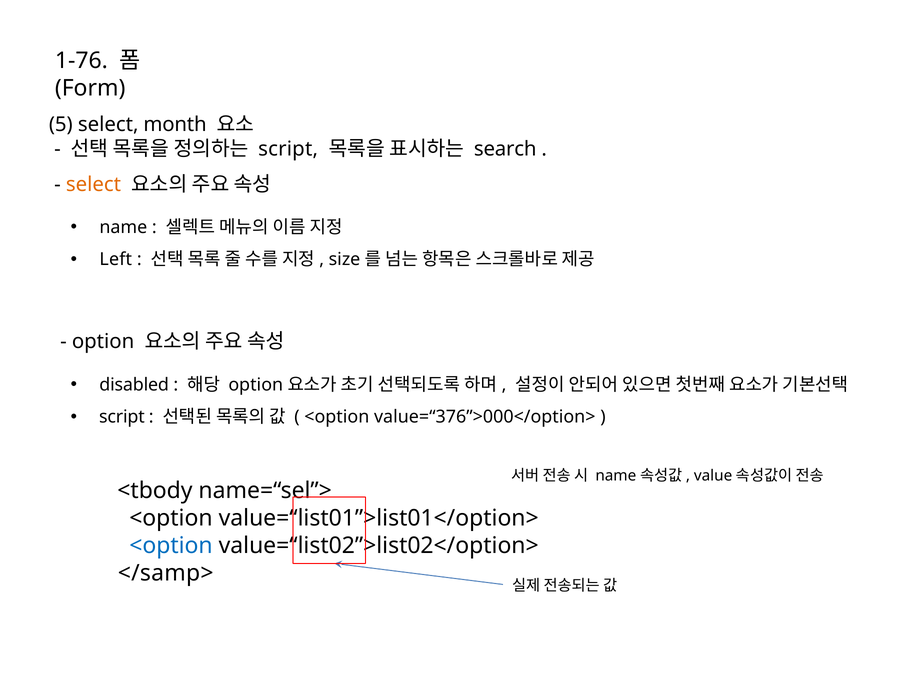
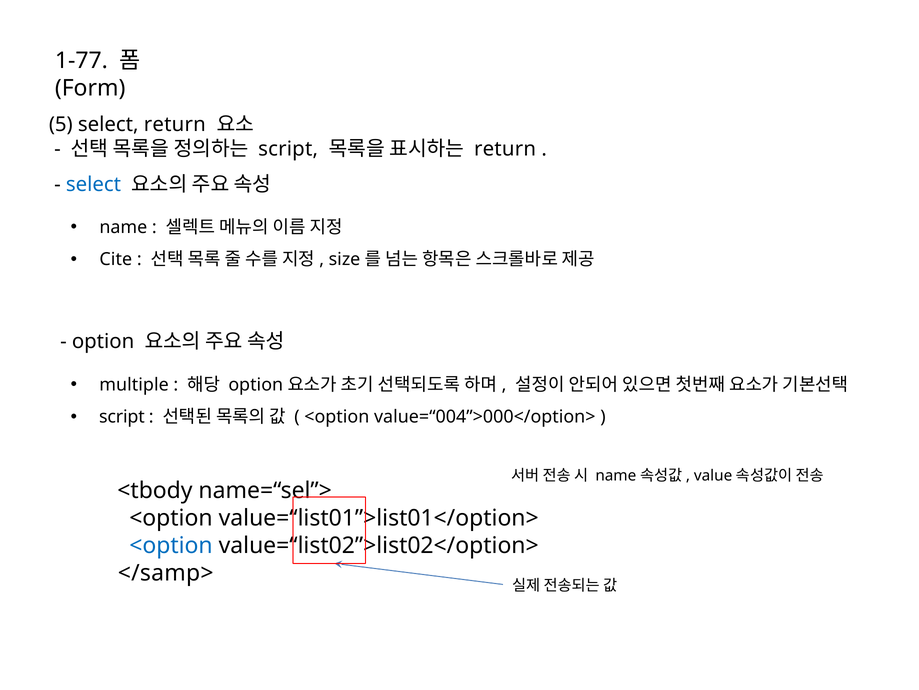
1-76: 1-76 -> 1-77 (81, 61)
select month: month -> return (175, 124)
search: search -> return (505, 149)
select colour: orange -> blue (93, 184)
Left: Left -> Cite (116, 259)
disabled: disabled -> multiple (134, 384)
value=“376”>000</option>: value=“376”>000</option> -> value=“004”>000</option> (485, 417)
